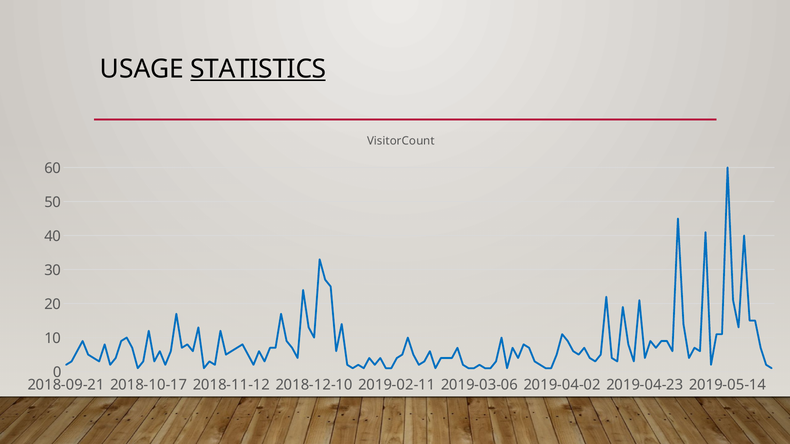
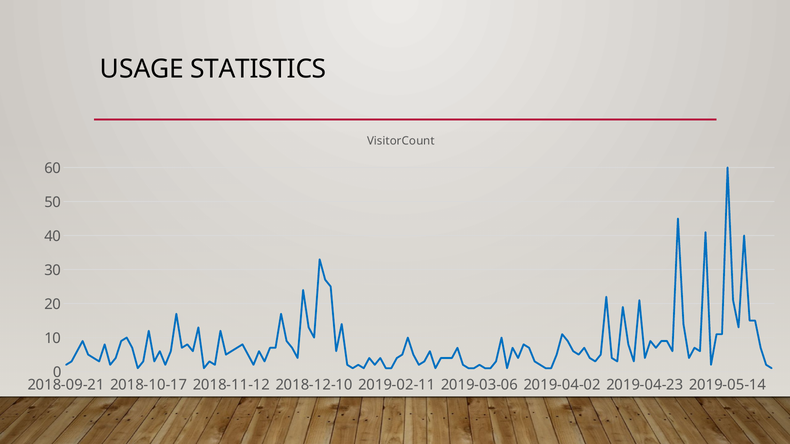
STATISTICS underline: present -> none (258, 69)
